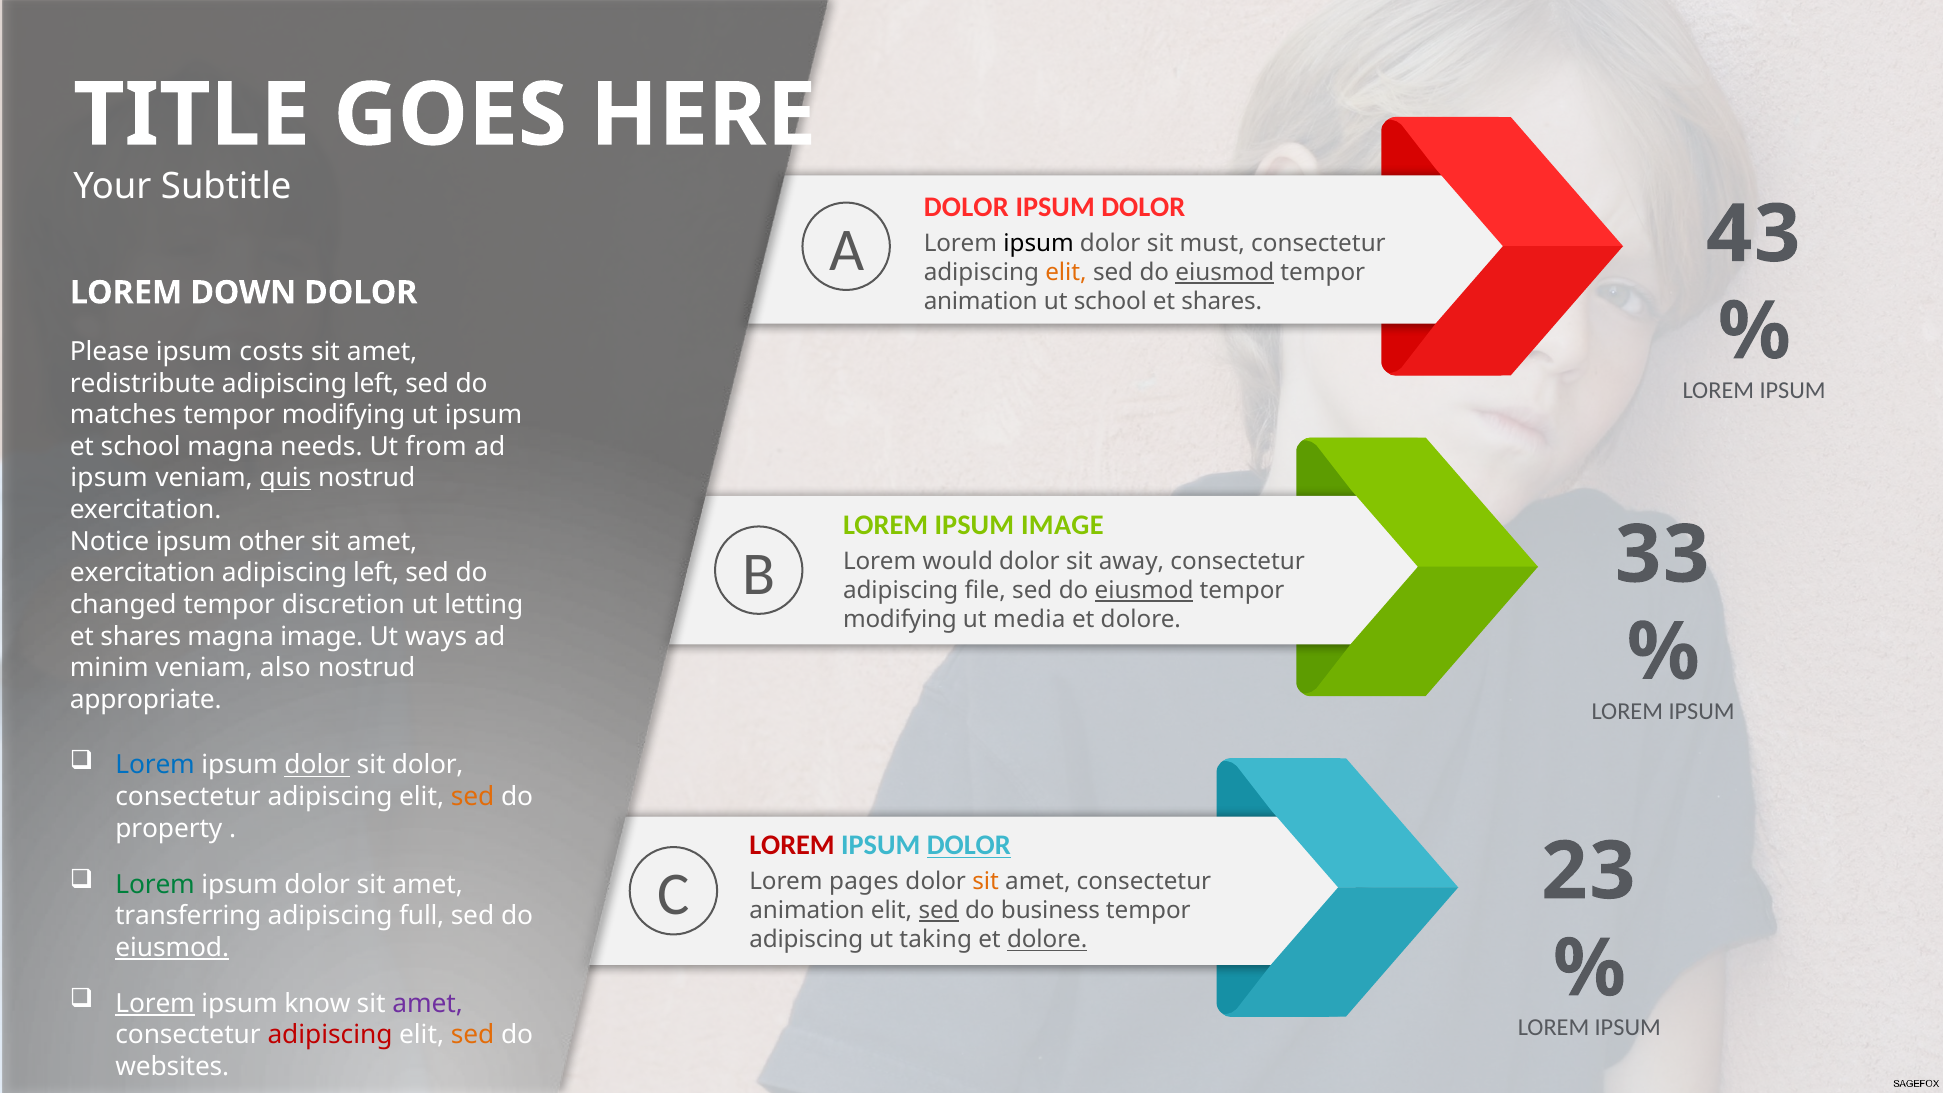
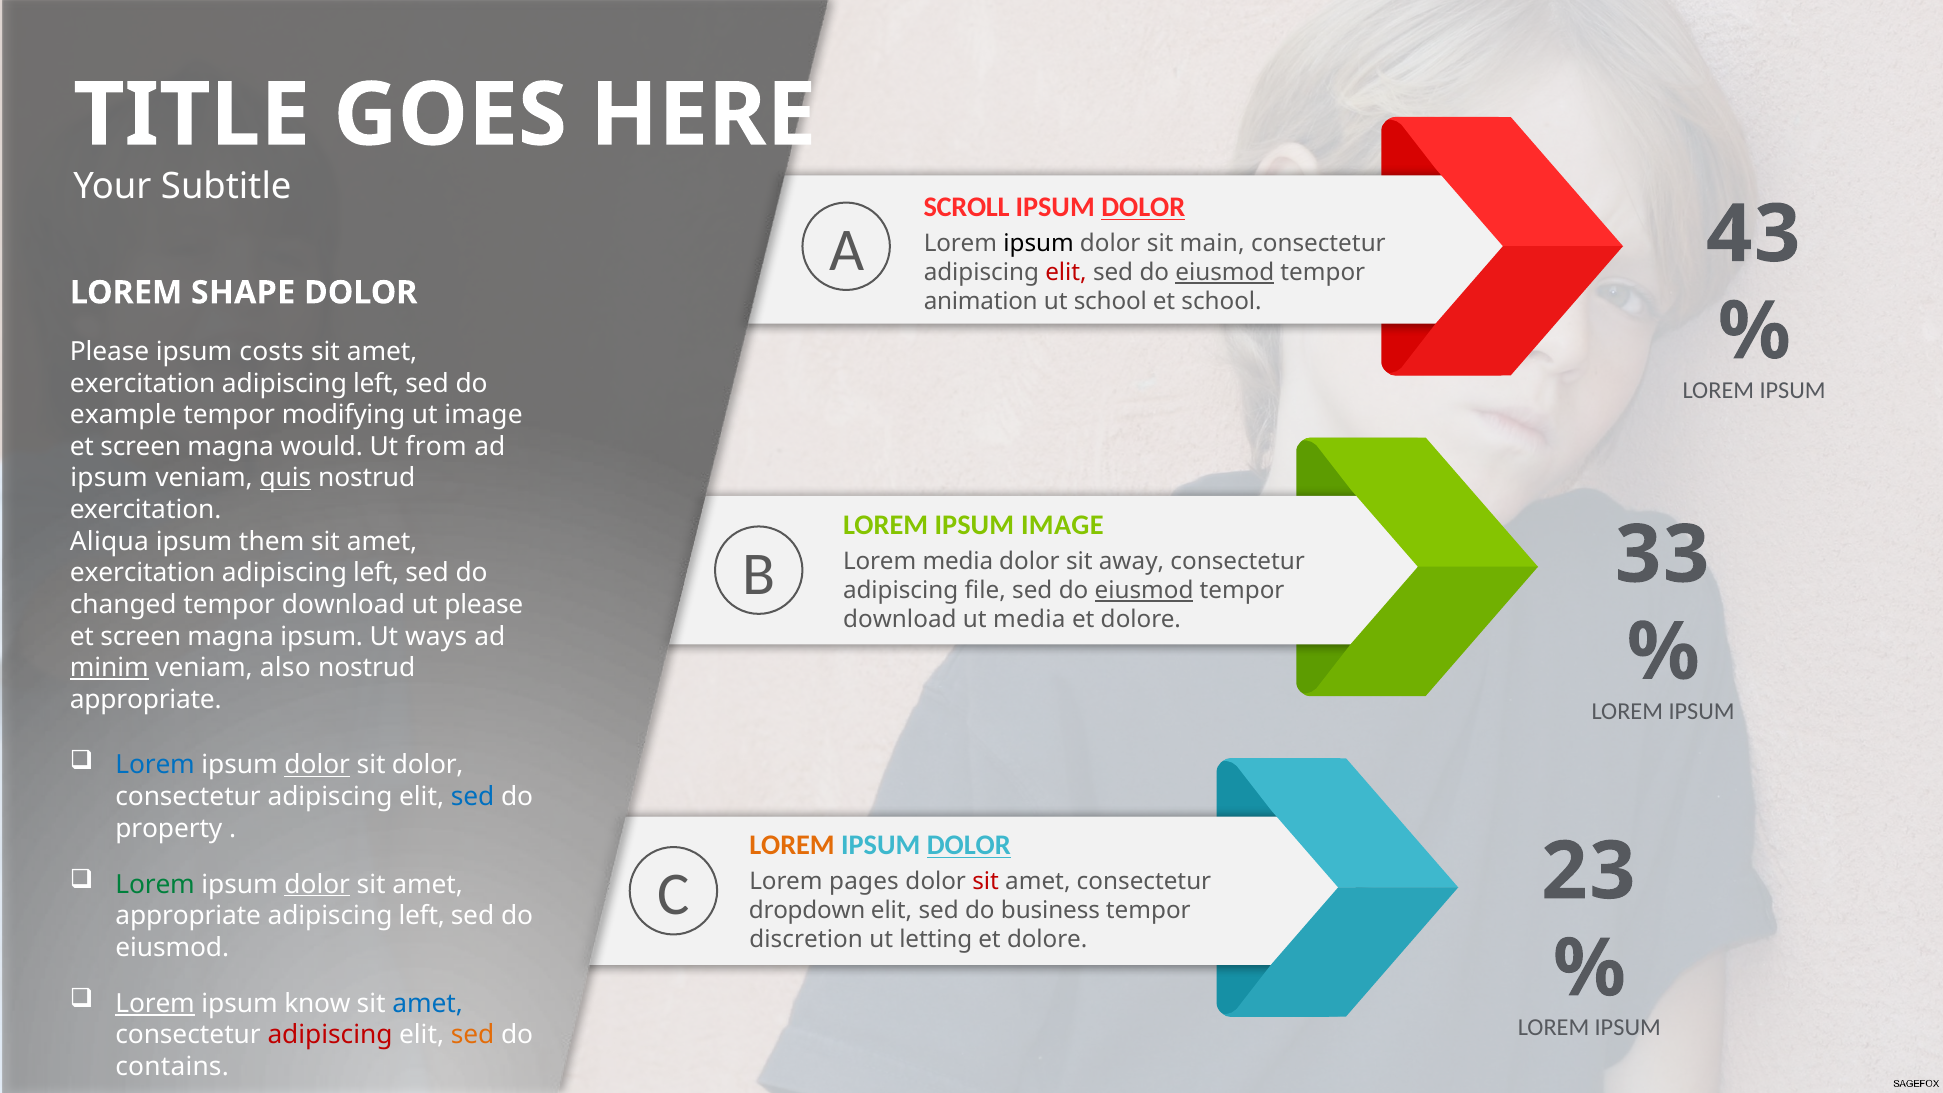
DOLOR: DOLOR -> SCROLL (967, 207)
DOLOR underline: none -> present (1143, 207)
must: must -> main (1212, 243)
elit colour: orange -> red (1066, 273)
DOWN: DOWN -> SHAPE (243, 293)
shares: shares -> school (1222, 302)
redistribute: redistribute -> exercitation (143, 383)
matches: matches -> example (123, 415)
ut ipsum: ipsum -> image (484, 415)
school: school -> screen (141, 447)
needs: needs -> would (322, 447)
Notice: Notice -> Aliqua (109, 541)
other: other -> them (272, 541)
Lorem would: would -> media (958, 561)
discretion: discretion -> download (343, 605)
ut letting: letting -> please (484, 605)
modifying: modifying -> download (900, 620)
shares: shares -> screen (141, 636)
magna image: image -> ipsum (322, 636)
minim underline: none -> present (109, 668)
sed colour: orange -> blue (473, 797)
LOREM colour: red -> orange (792, 845)
dolor underline: none -> present (317, 884)
sit colour: orange -> red (986, 882)
animation: animation -> dropdown (807, 911)
sed underline: present -> none (939, 911)
transferring: transferring -> appropriate (188, 916)
full: full -> left (422, 916)
adipiscing: adipiscing -> discretion (806, 940)
taking: taking -> letting (936, 940)
dolore underline: present -> none (1047, 940)
eiusmod underline: present -> none (172, 948)
amet colour: purple -> blue (428, 1003)
websites: websites -> contains (172, 1067)
